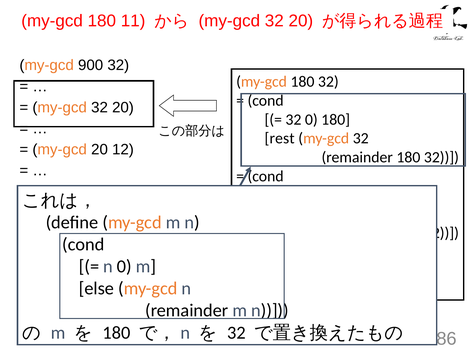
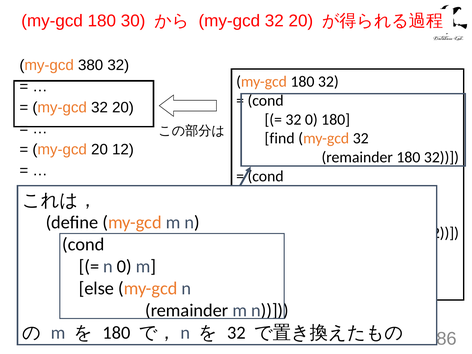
11: 11 -> 30 (133, 21)
900: 900 -> 380 (91, 65)
rest: rest -> find (280, 138)
